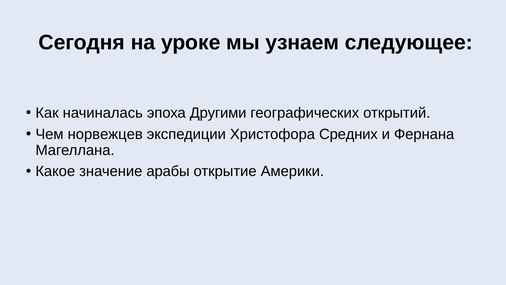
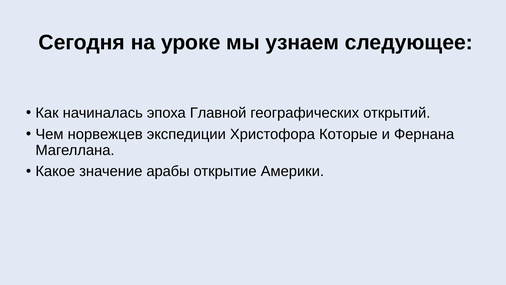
Другими: Другими -> Главной (218, 113)
Средних: Средних -> Которые (348, 134)
